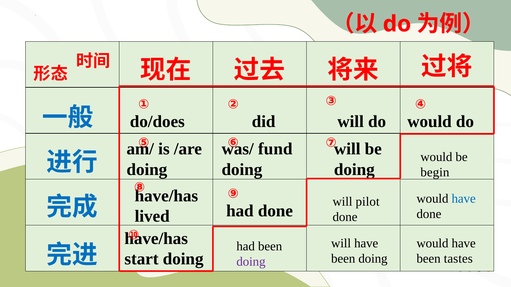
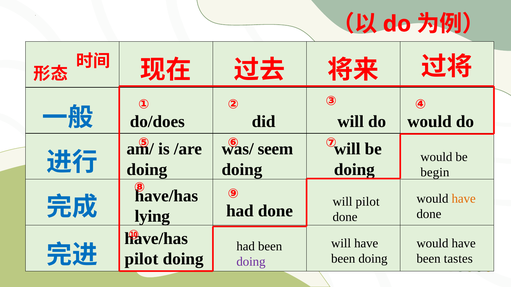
fund: fund -> seem (275, 149)
have colour: blue -> orange (464, 199)
lived: lived -> lying (152, 216)
start: start -> pilot (141, 259)
